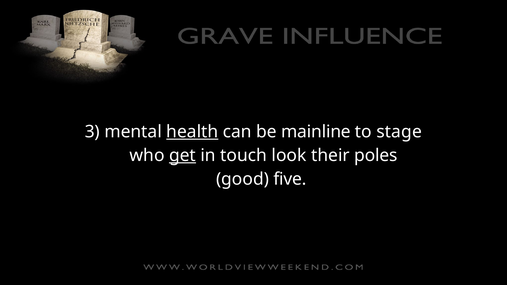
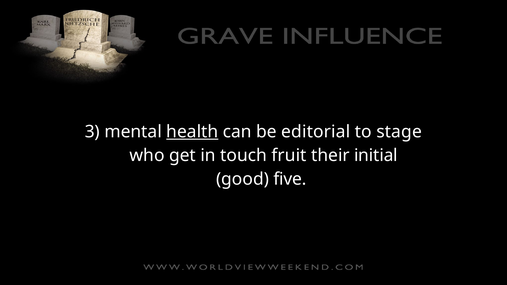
mainline: mainline -> editorial (316, 132)
get underline: present -> none (182, 155)
look: look -> fruit (289, 155)
poles: poles -> initial (376, 155)
